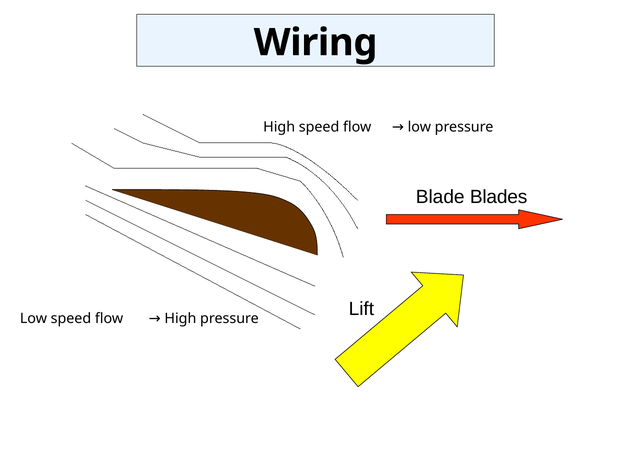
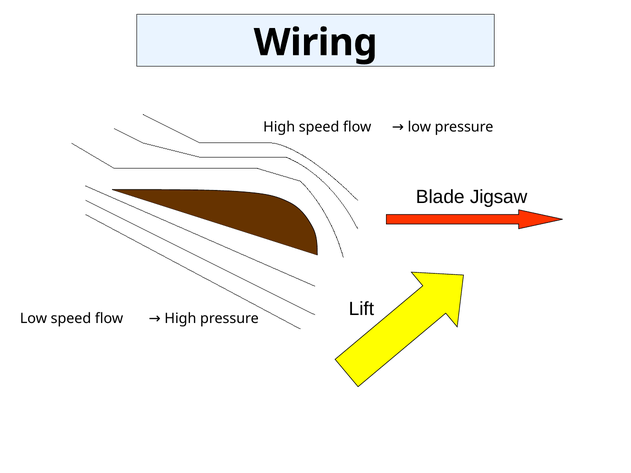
Blades: Blades -> Jigsaw (499, 197)
